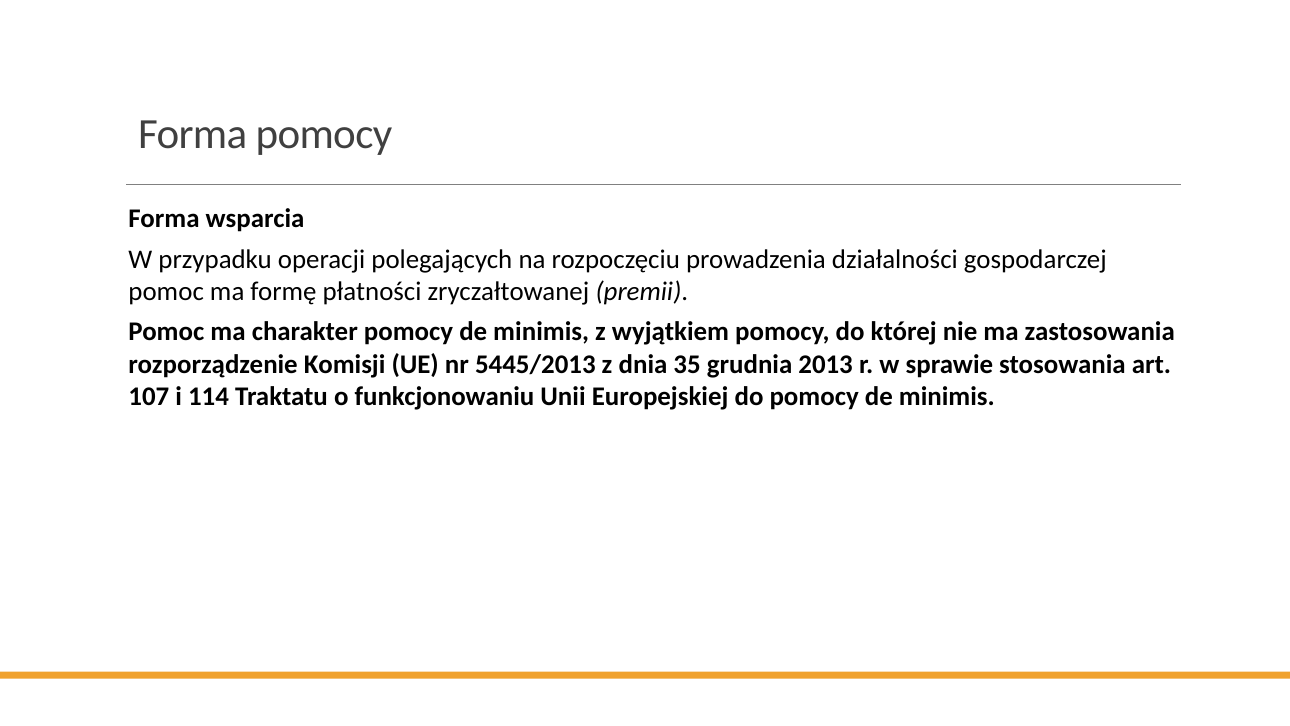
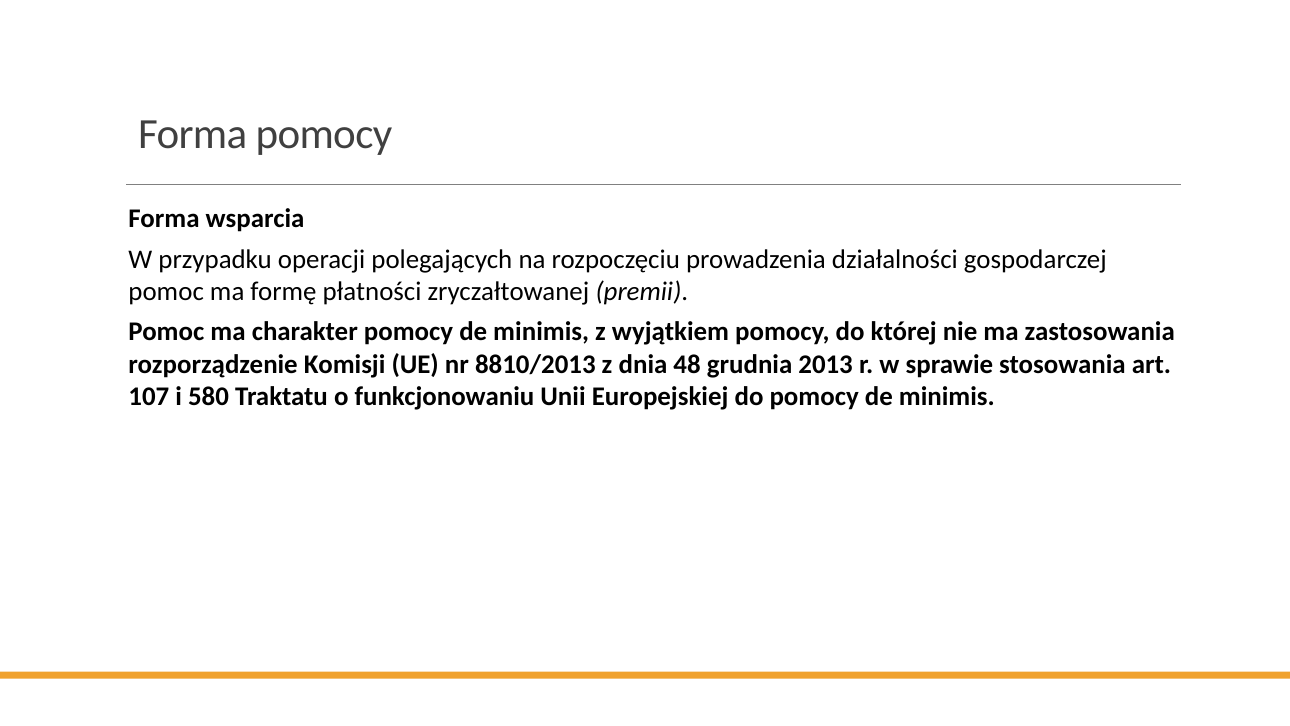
5445/2013: 5445/2013 -> 8810/2013 (535, 364)
35: 35 -> 48 (687, 364)
114: 114 -> 580 (209, 396)
